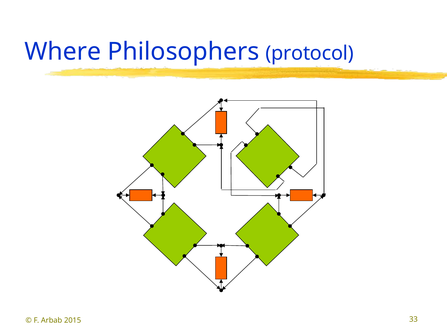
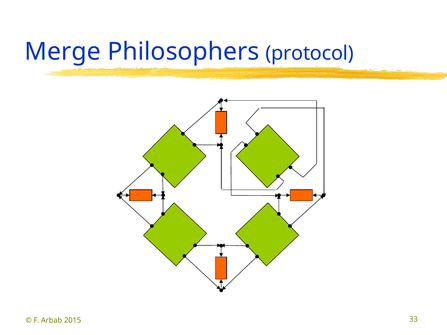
Where: Where -> Merge (63, 52)
